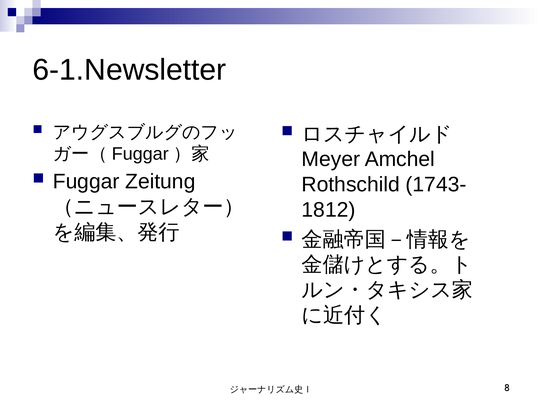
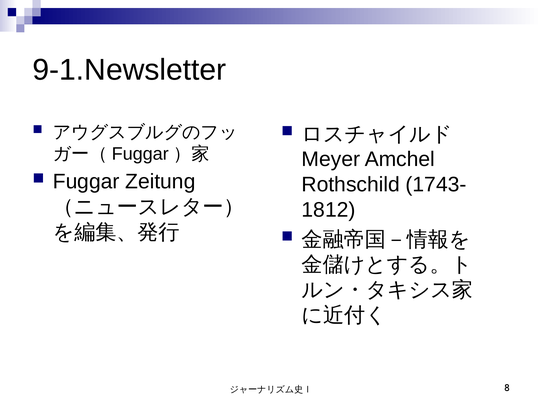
6-1.Newsletter: 6-1.Newsletter -> 9-1.Newsletter (129, 70)
